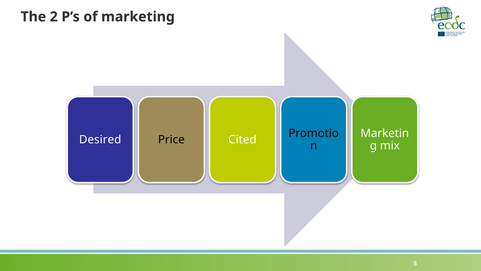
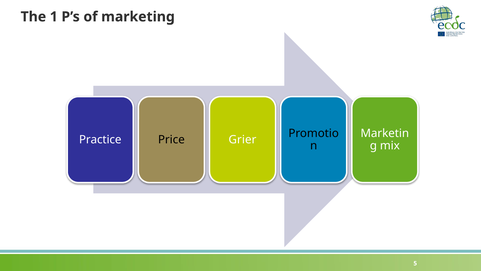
2: 2 -> 1 (54, 17)
Desired: Desired -> Practice (100, 139)
Cited: Cited -> Grier (242, 139)
